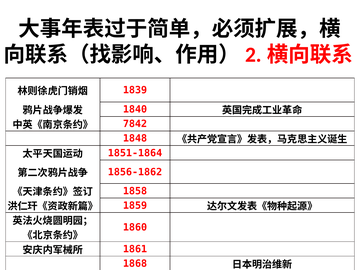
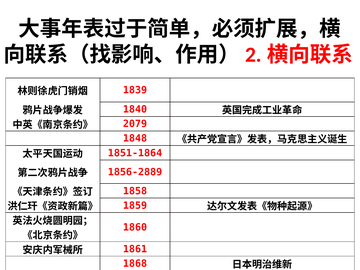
7842: 7842 -> 2079 (135, 124)
1856-1862: 1856-1862 -> 1856-2889 (135, 172)
